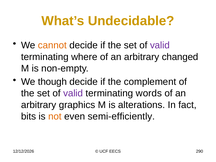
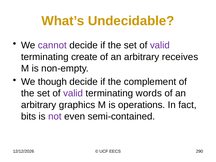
cannot colour: orange -> purple (52, 45)
where: where -> create (84, 57)
changed: changed -> receives (180, 57)
alterations: alterations -> operations (142, 105)
not colour: orange -> purple (55, 116)
semi-efficiently: semi-efficiently -> semi-contained (121, 116)
